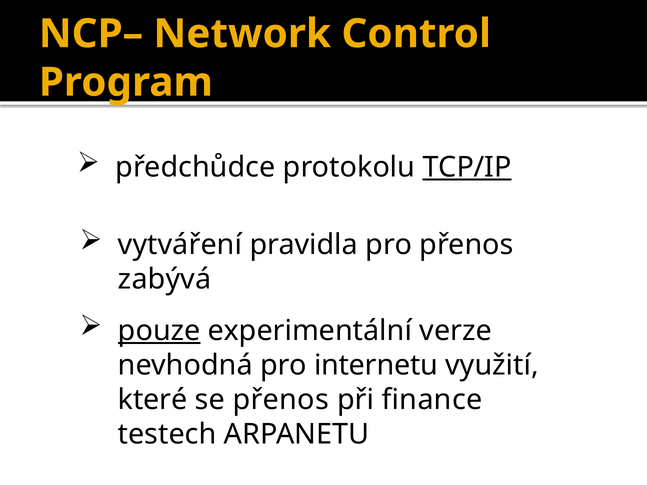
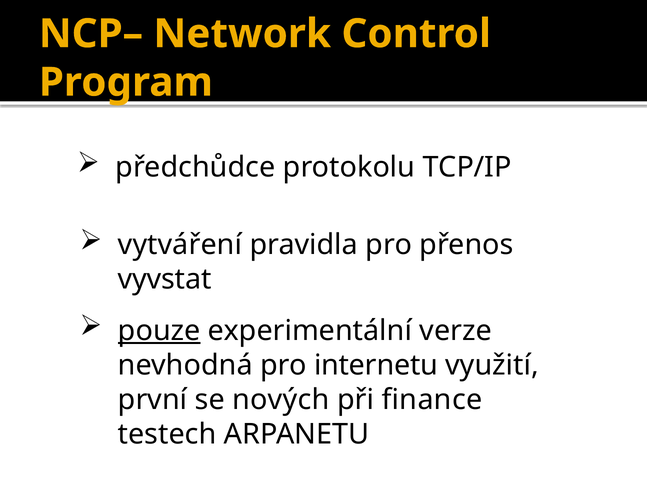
TCP/IP underline: present -> none (467, 167)
zabývá: zabývá -> vyvstat (165, 279)
které: které -> první (153, 400)
se přenos: přenos -> nových (281, 400)
